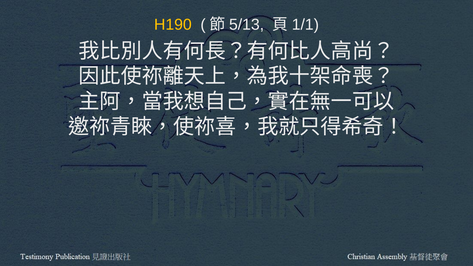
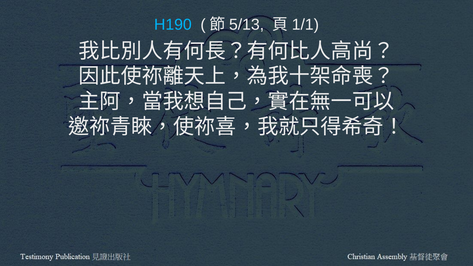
H190 colour: yellow -> light blue (173, 25)
